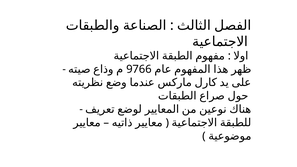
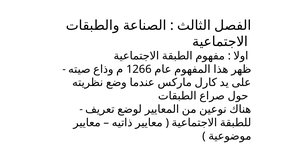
9766: 9766 -> 1266 (139, 69)
